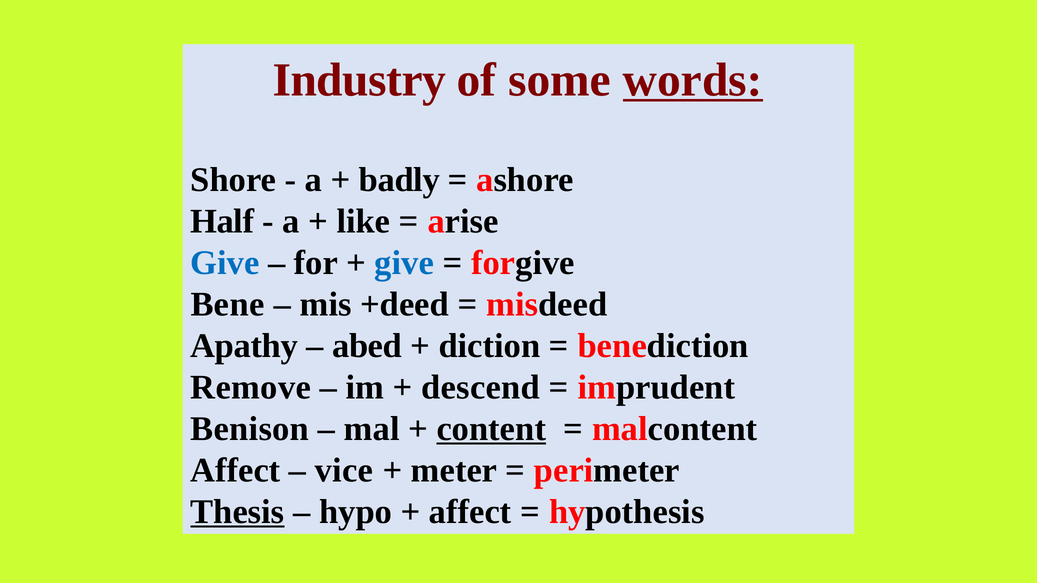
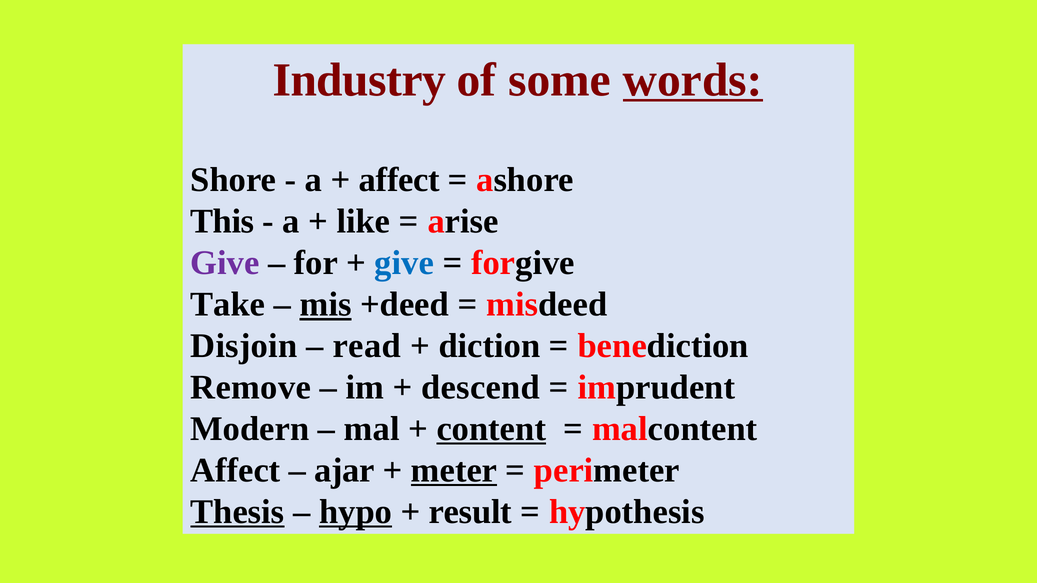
badly: badly -> affect (399, 180)
Half: Half -> This (222, 222)
Give colour: blue -> purple (225, 263)
Bene: Bene -> Take (228, 305)
mis underline: none -> present (326, 305)
Apathy: Apathy -> Disjoin (244, 346)
abed: abed -> read (367, 346)
Benison: Benison -> Modern (250, 429)
vice: vice -> ajar (344, 471)
meter underline: none -> present (454, 471)
hypo underline: none -> present (356, 512)
affect: affect -> result (470, 512)
